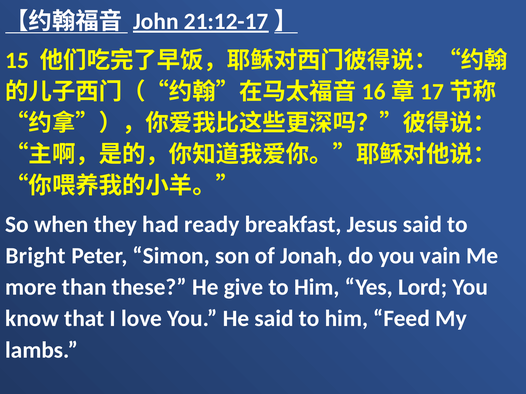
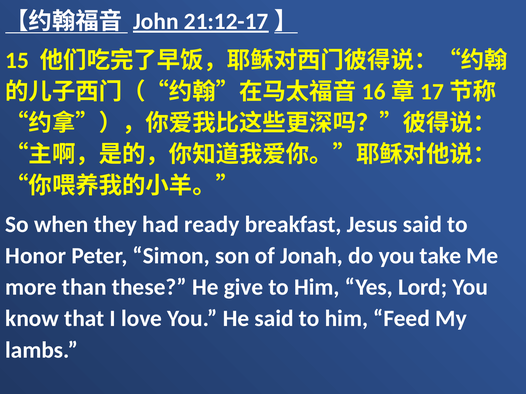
Bright: Bright -> Honor (36, 256)
vain: vain -> take (440, 256)
